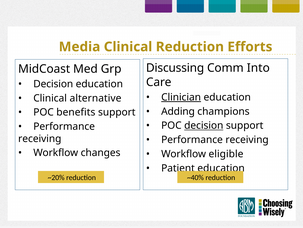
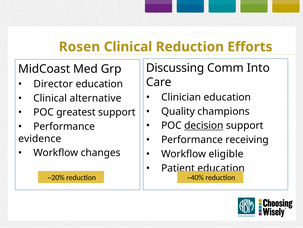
Media: Media -> Rosen (79, 47)
Decision: Decision -> Director (53, 84)
Clinician underline: present -> none (181, 97)
Adding: Adding -> Quality (178, 111)
benefits: benefits -> greatest (76, 112)
receiving: receiving -> evidence (40, 138)
